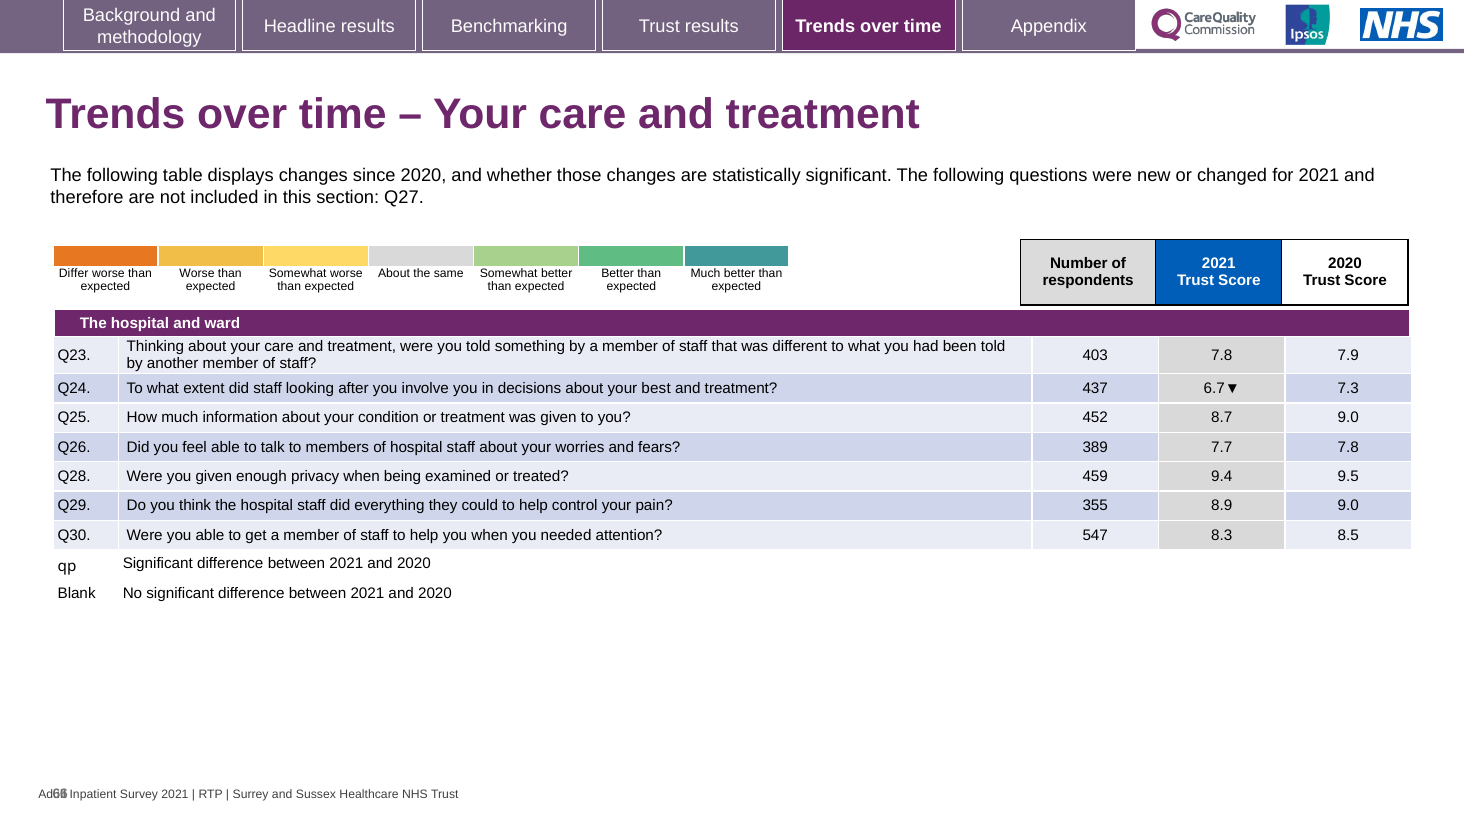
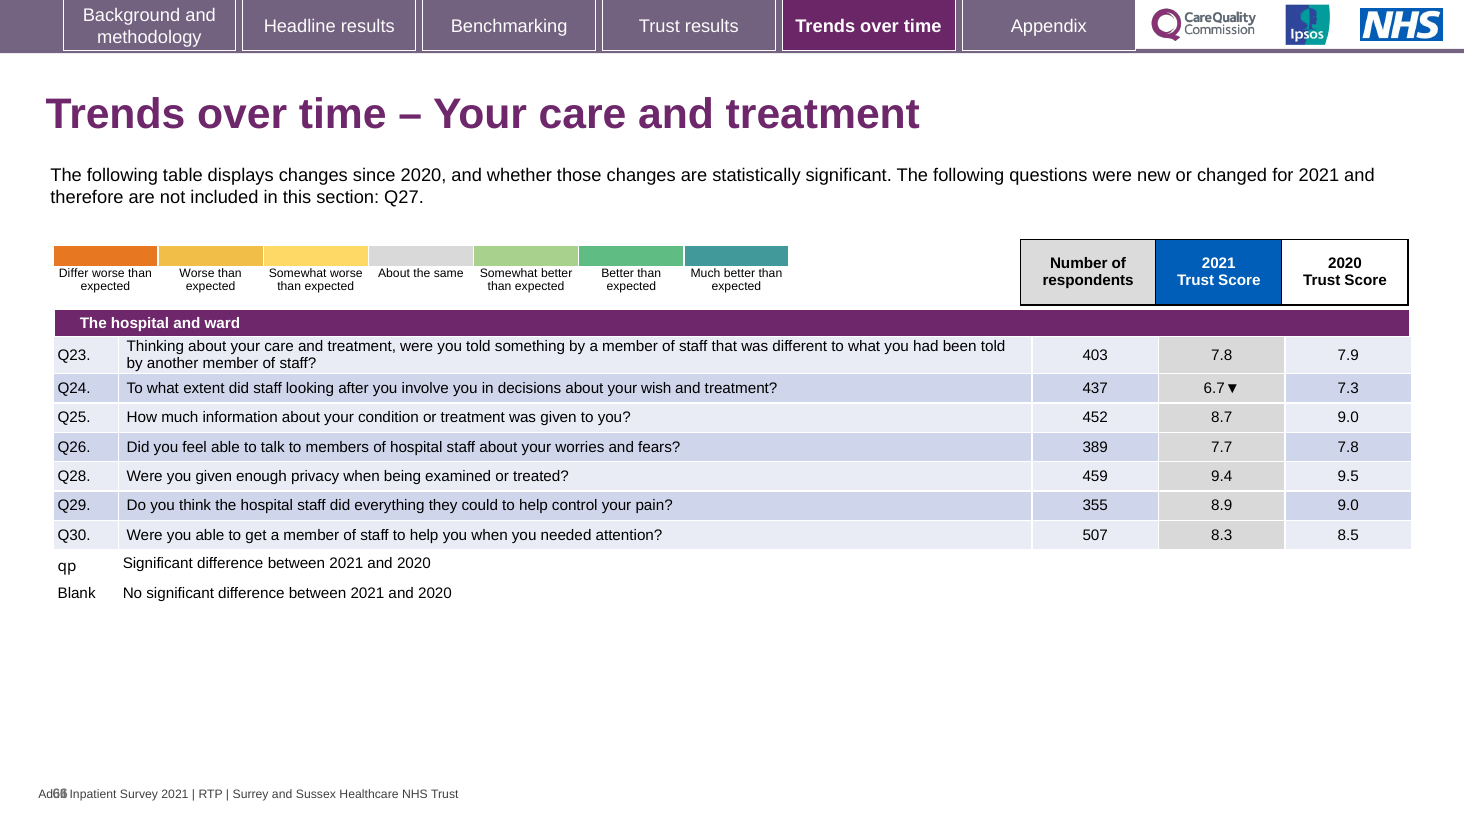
best: best -> wish (656, 389)
547: 547 -> 507 (1095, 535)
